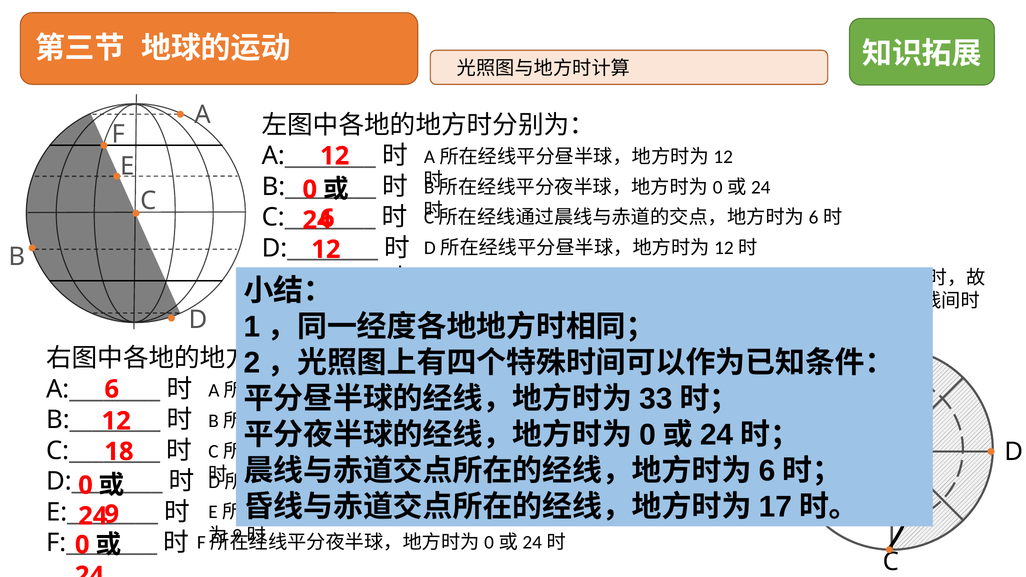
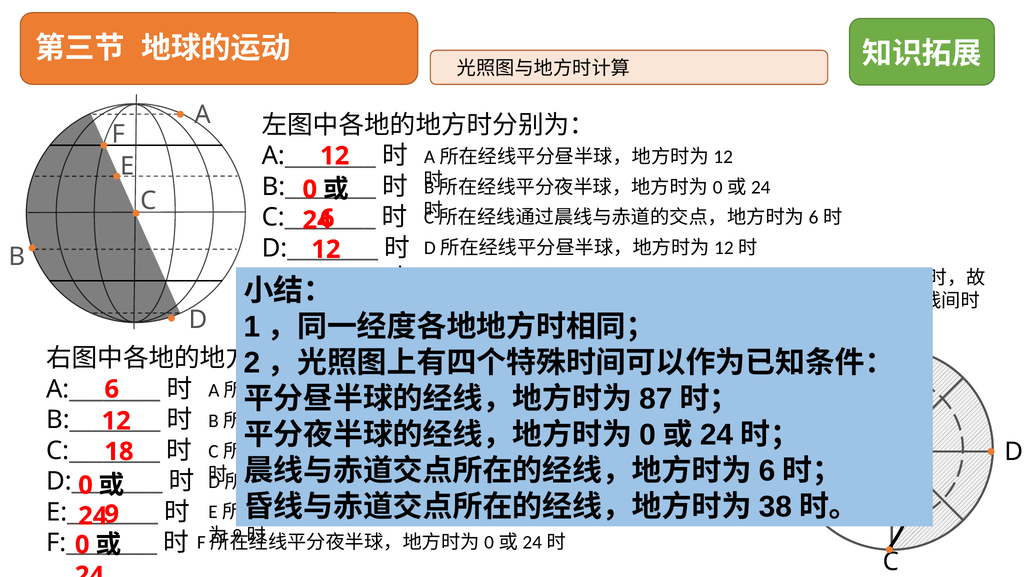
33: 33 -> 87 (656, 399)
17: 17 -> 38 (775, 507)
